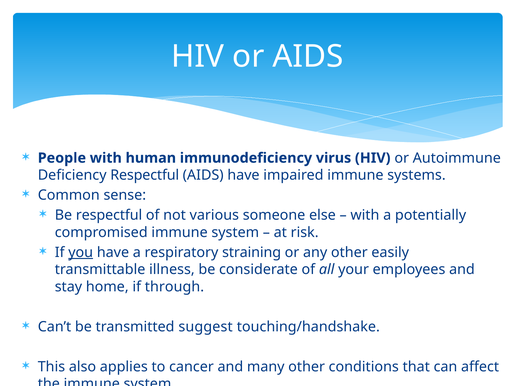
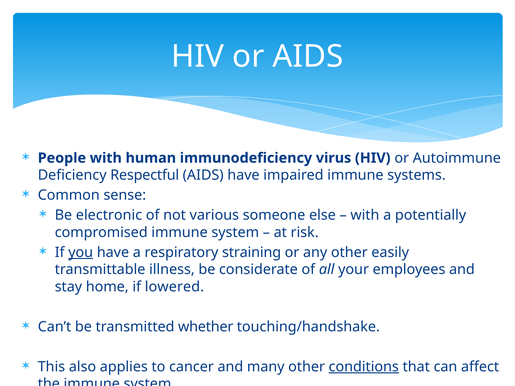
Be respectful: respectful -> electronic (109, 215)
through: through -> lowered (174, 287)
suggest: suggest -> whether (206, 327)
conditions underline: none -> present (364, 367)
